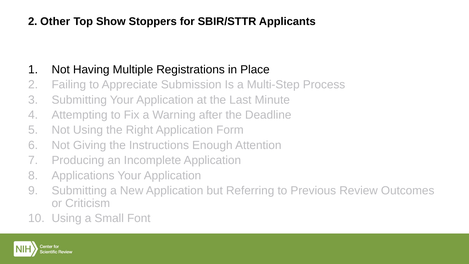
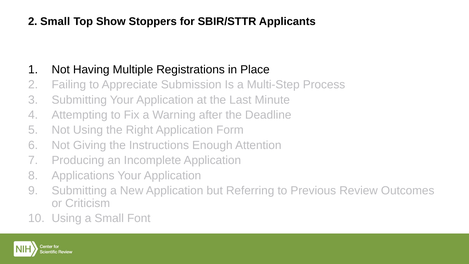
2 Other: Other -> Small (55, 21)
